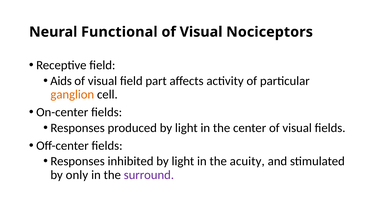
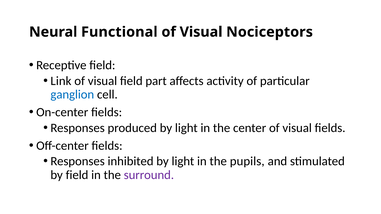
Aids: Aids -> Link (61, 81)
ganglion colour: orange -> blue (72, 95)
acuity: acuity -> pupils (247, 161)
by only: only -> field (77, 175)
